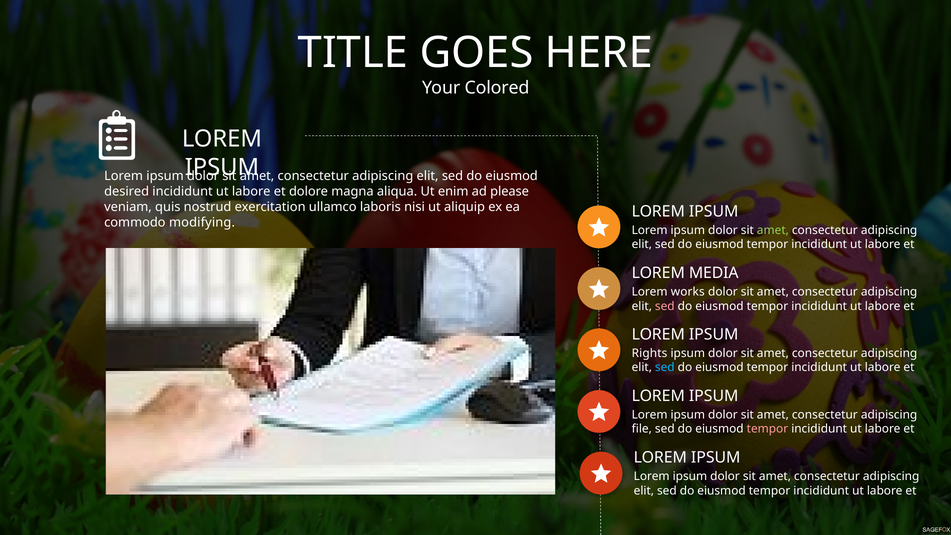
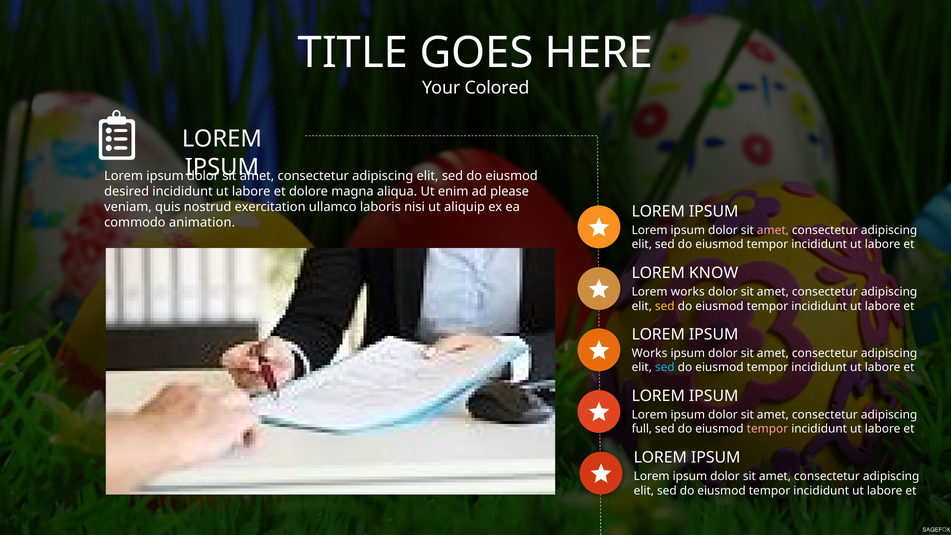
modifying: modifying -> animation (202, 223)
amet colour: light green -> pink (773, 230)
MEDIA: MEDIA -> KNOW (714, 273)
sed colour: pink -> yellow (665, 306)
Rights: Rights -> Works (650, 353)
file: file -> full (642, 429)
